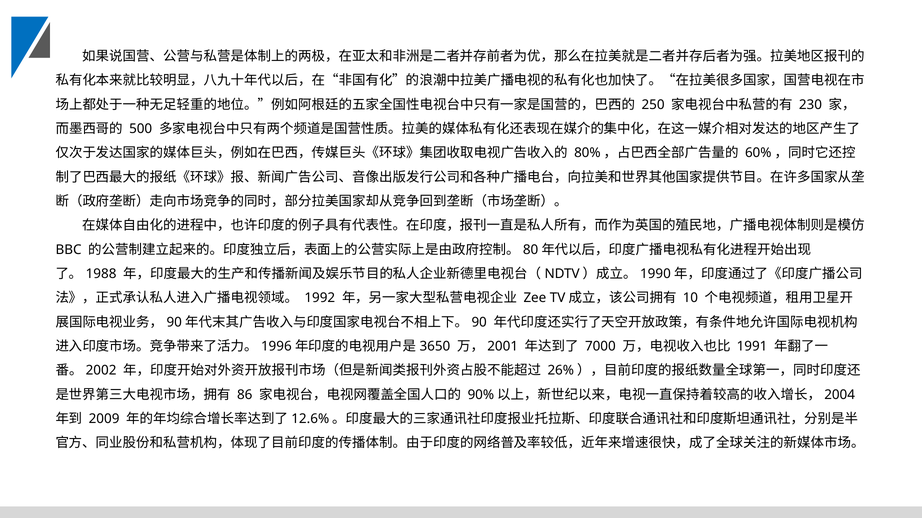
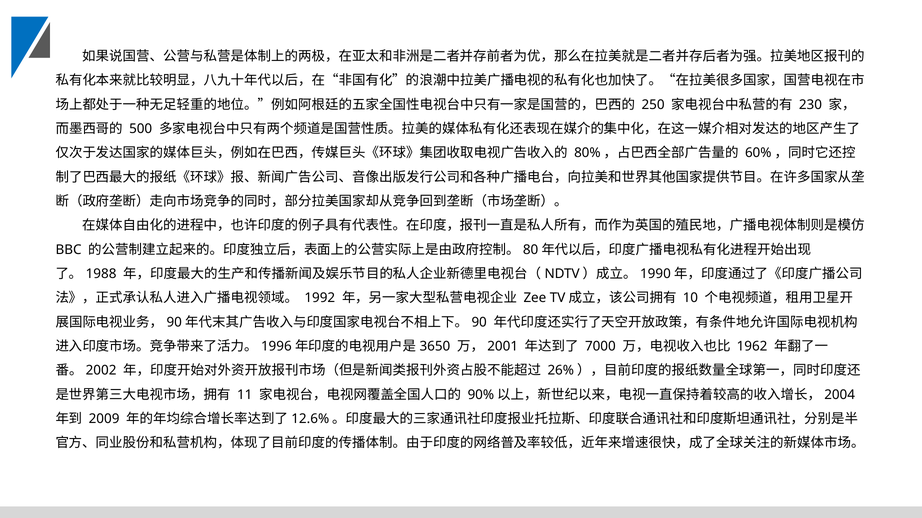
1991: 1991 -> 1962 (752, 347)
86: 86 -> 11 (245, 395)
